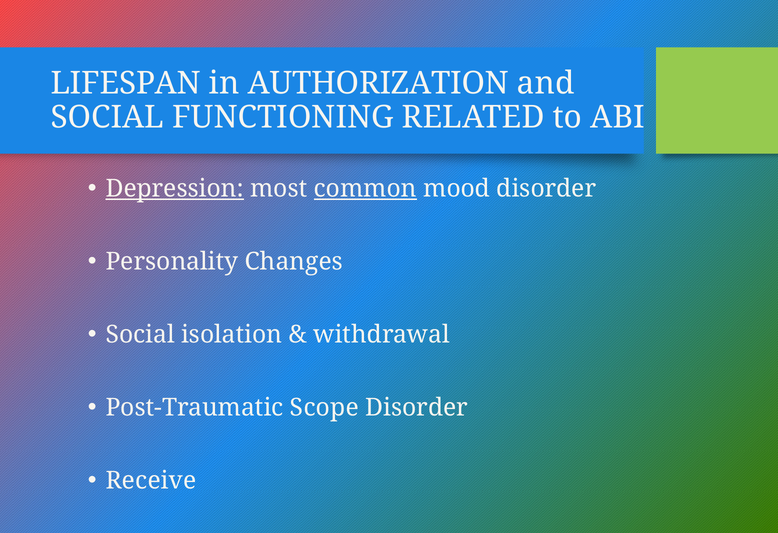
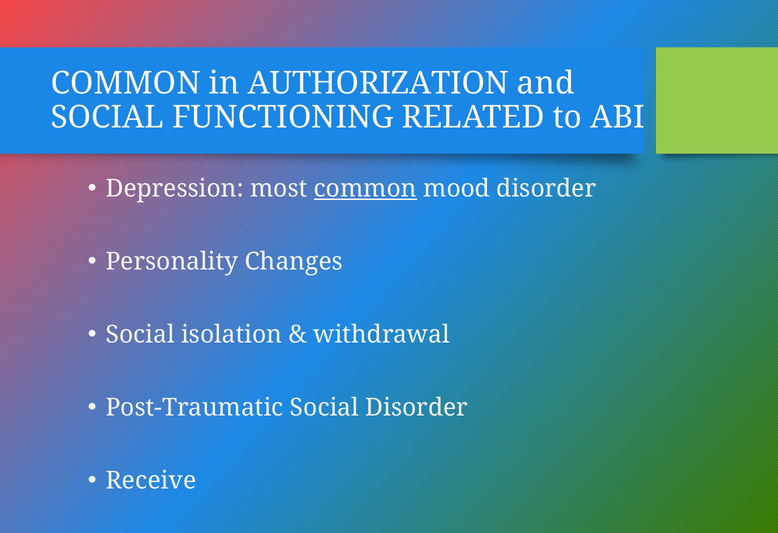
LIFESPAN: LIFESPAN -> COMMON (126, 83)
Depression underline: present -> none (175, 188)
Post-Traumatic Scope: Scope -> Social (324, 407)
